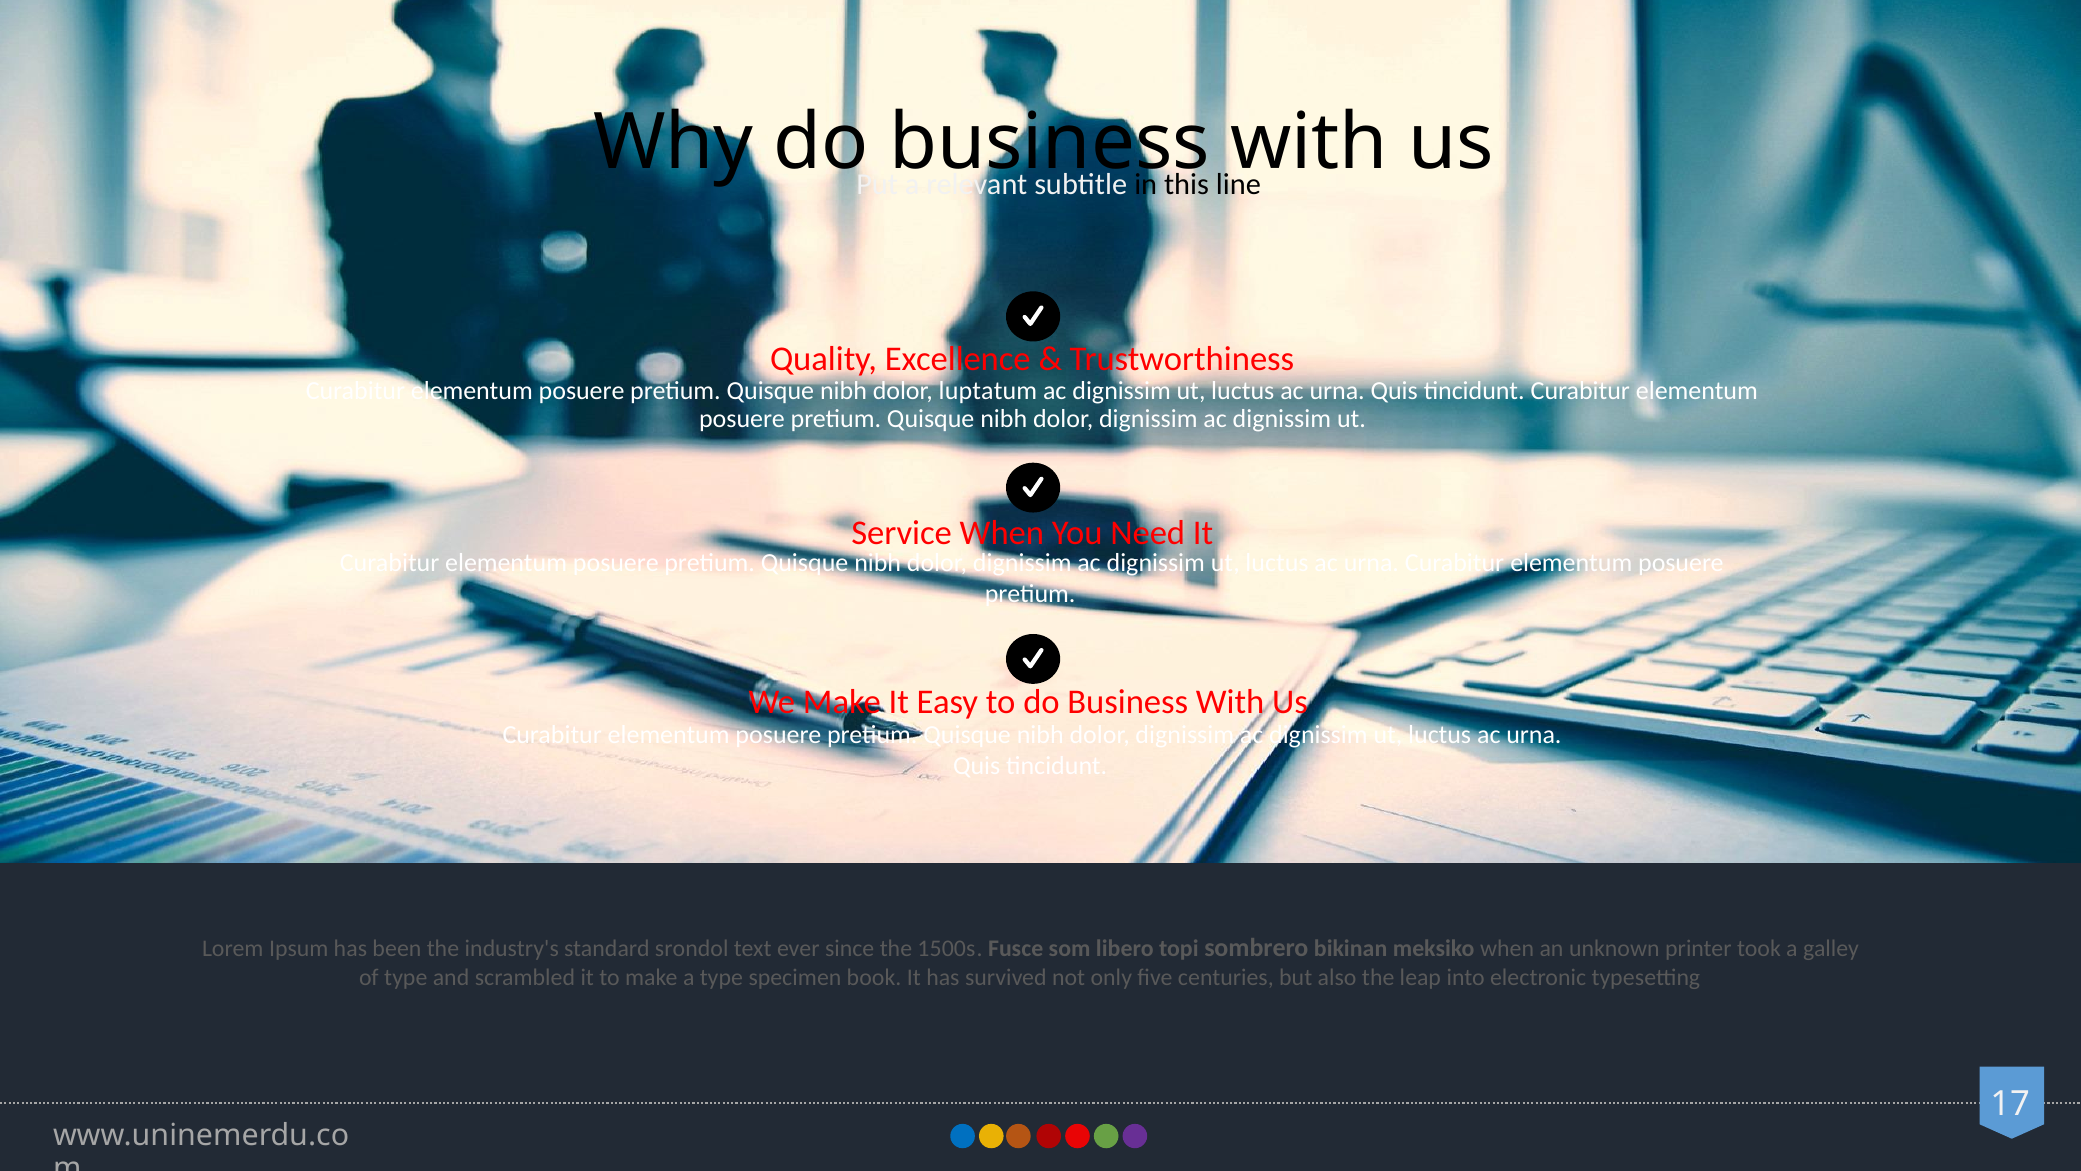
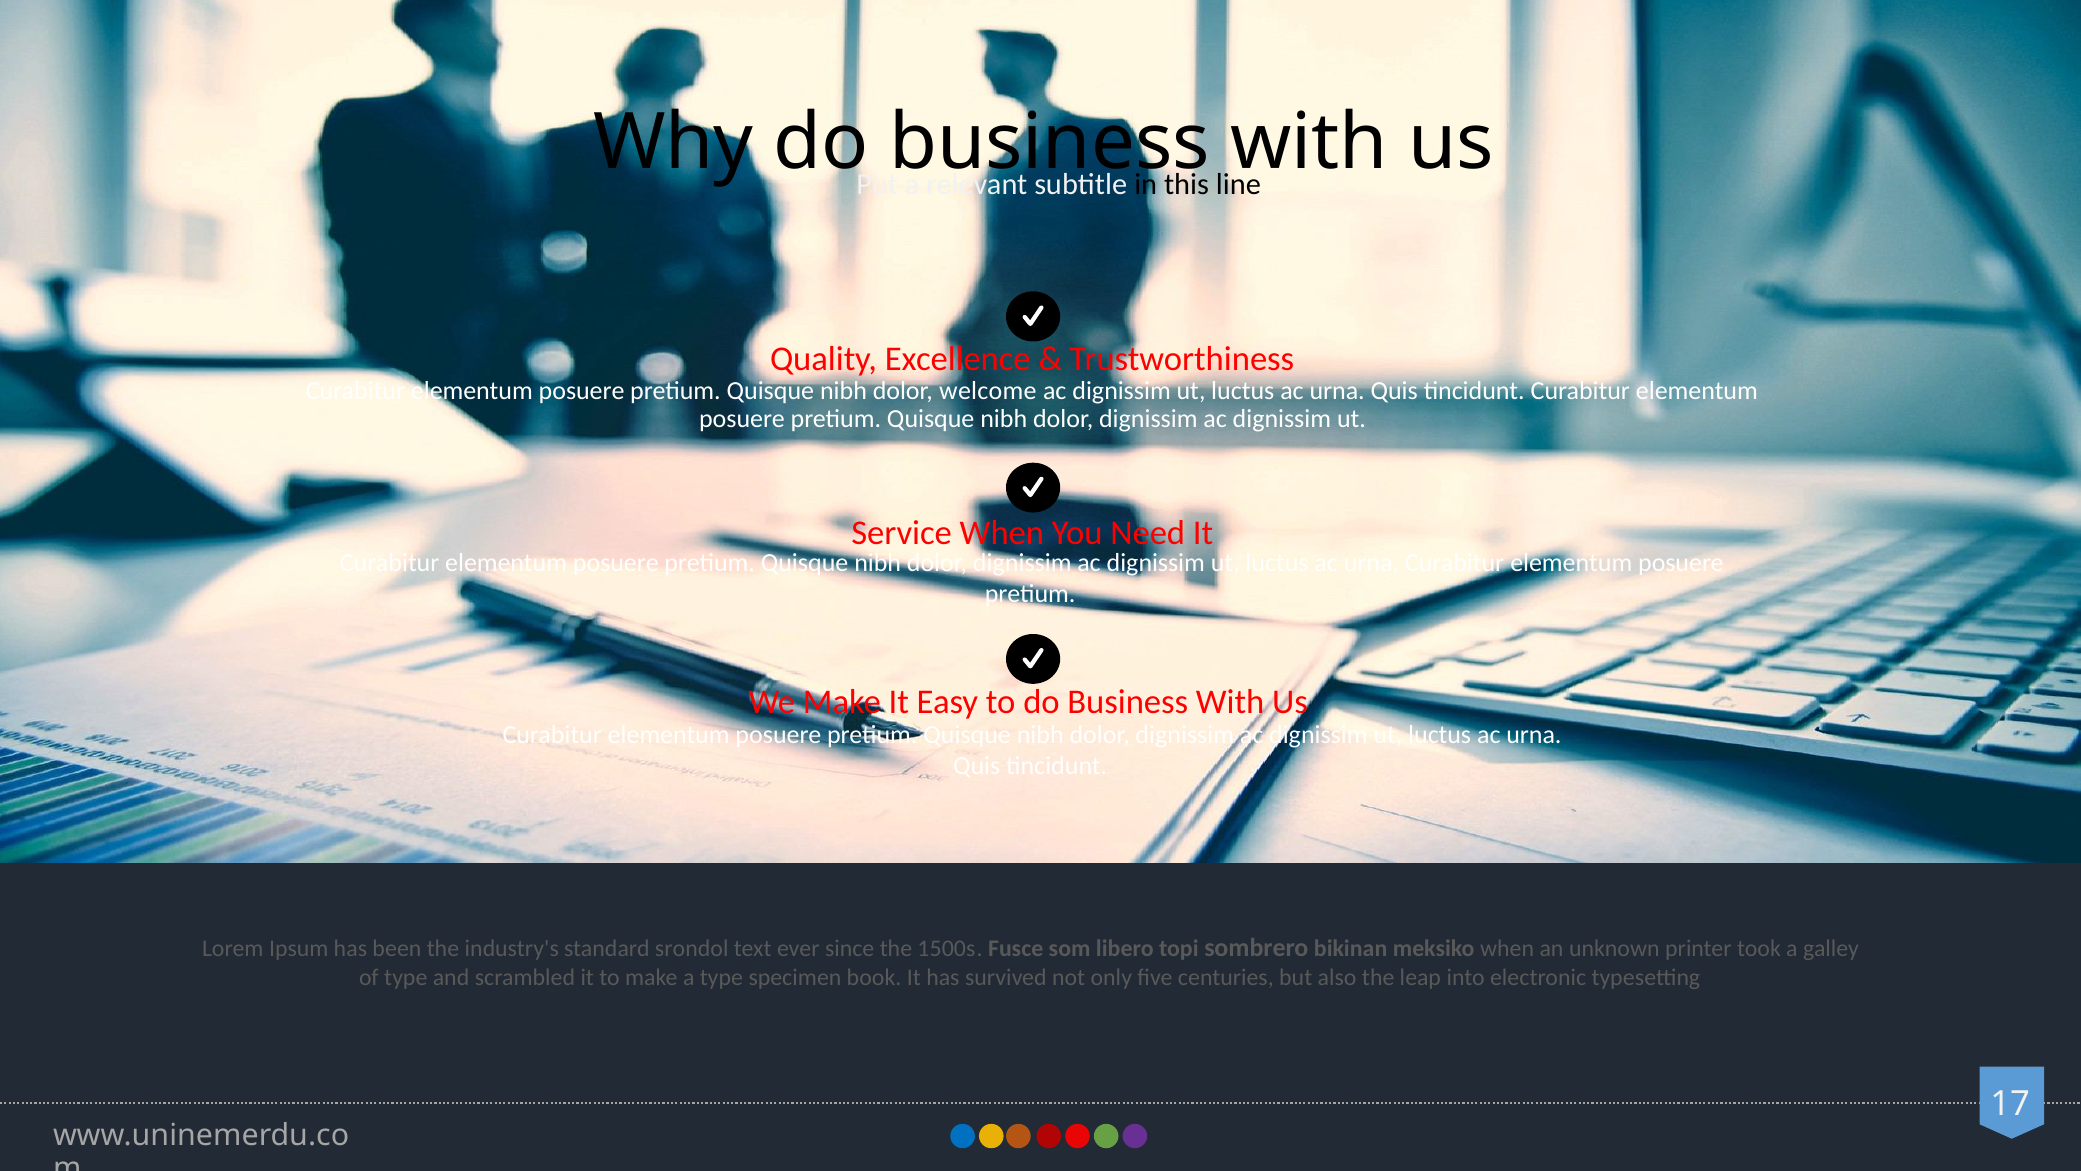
luptatum: luptatum -> welcome (988, 391)
